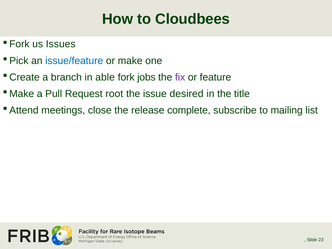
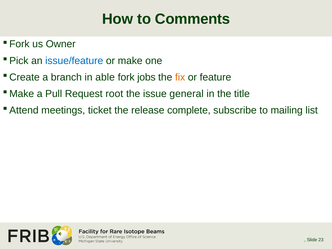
Cloudbees: Cloudbees -> Comments (193, 19)
Issues: Issues -> Owner (61, 44)
fix colour: purple -> orange (180, 77)
desired: desired -> general (187, 94)
close: close -> ticket (100, 110)
